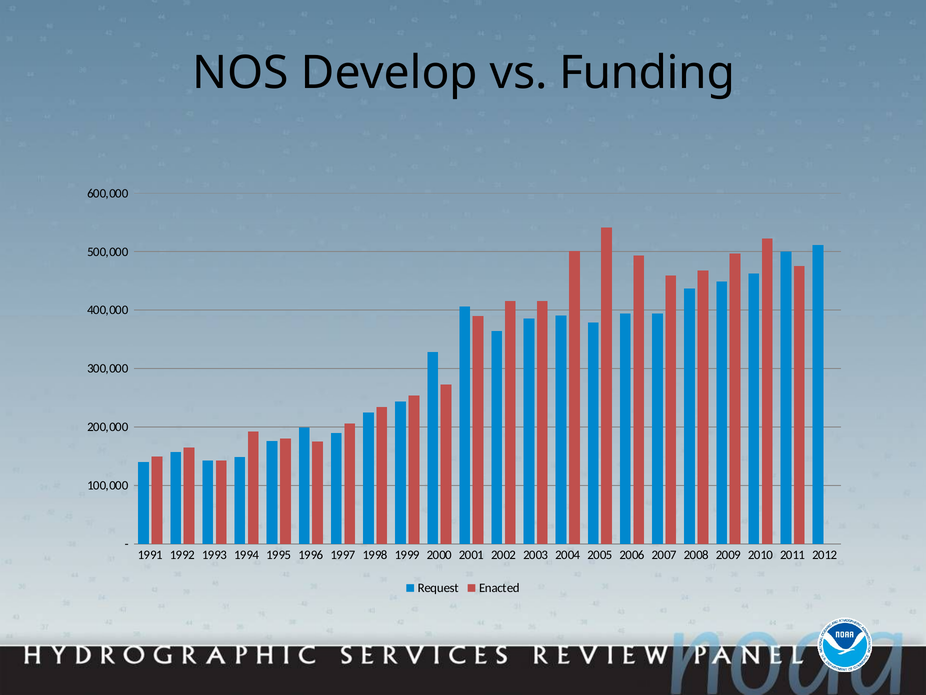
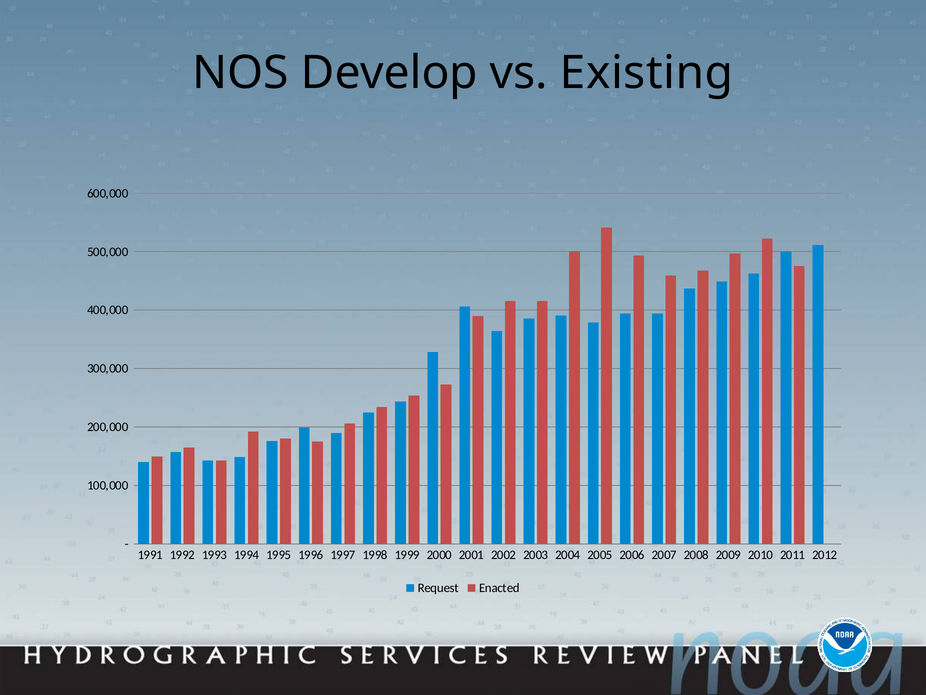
Funding: Funding -> Existing (647, 73)
